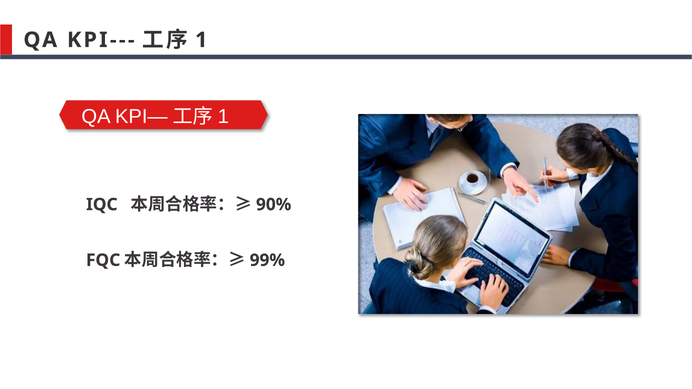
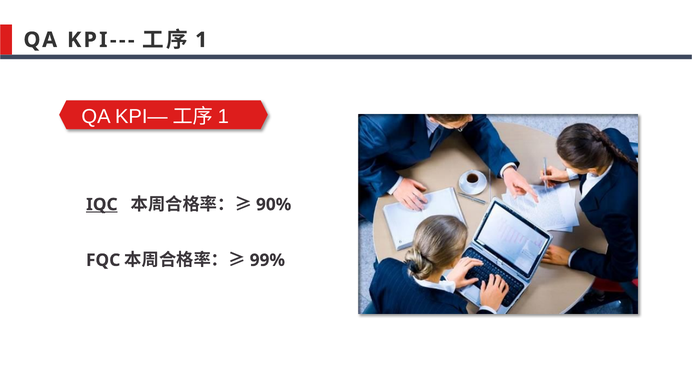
IQC underline: none -> present (102, 205)
